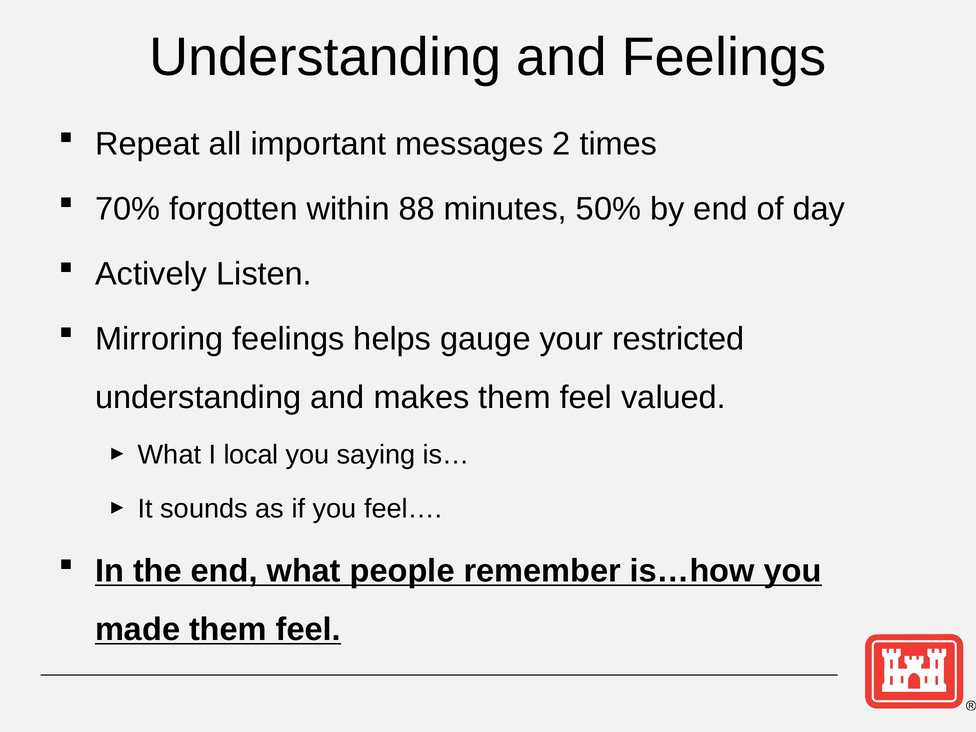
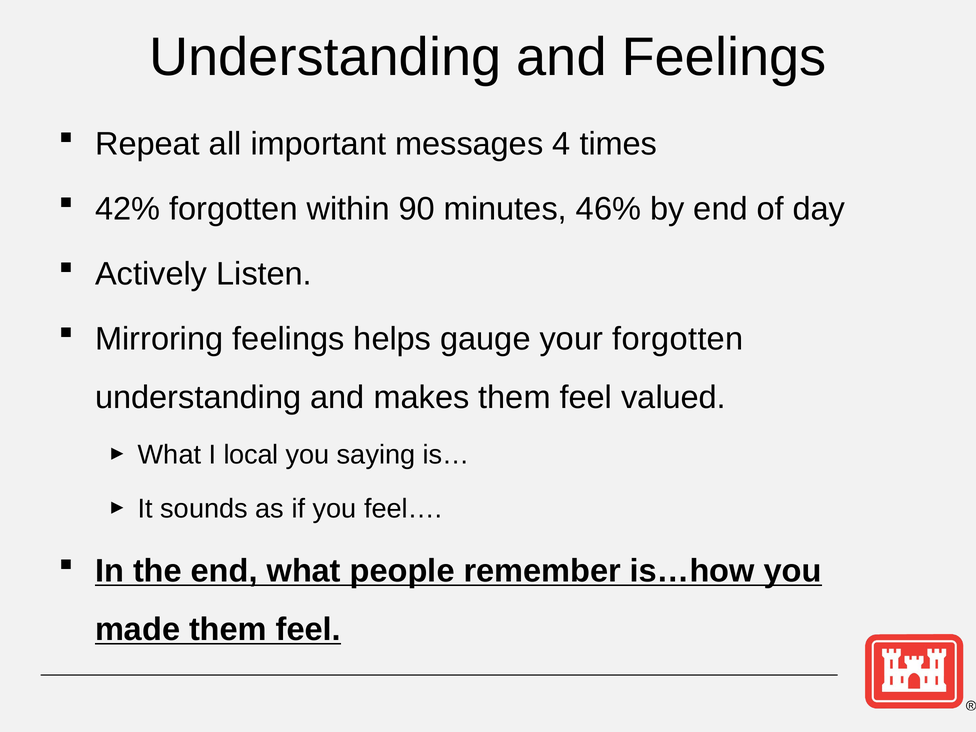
2: 2 -> 4 (561, 144)
70%: 70% -> 42% (128, 209)
88: 88 -> 90 (417, 209)
50%: 50% -> 46% (608, 209)
your restricted: restricted -> forgotten (678, 339)
